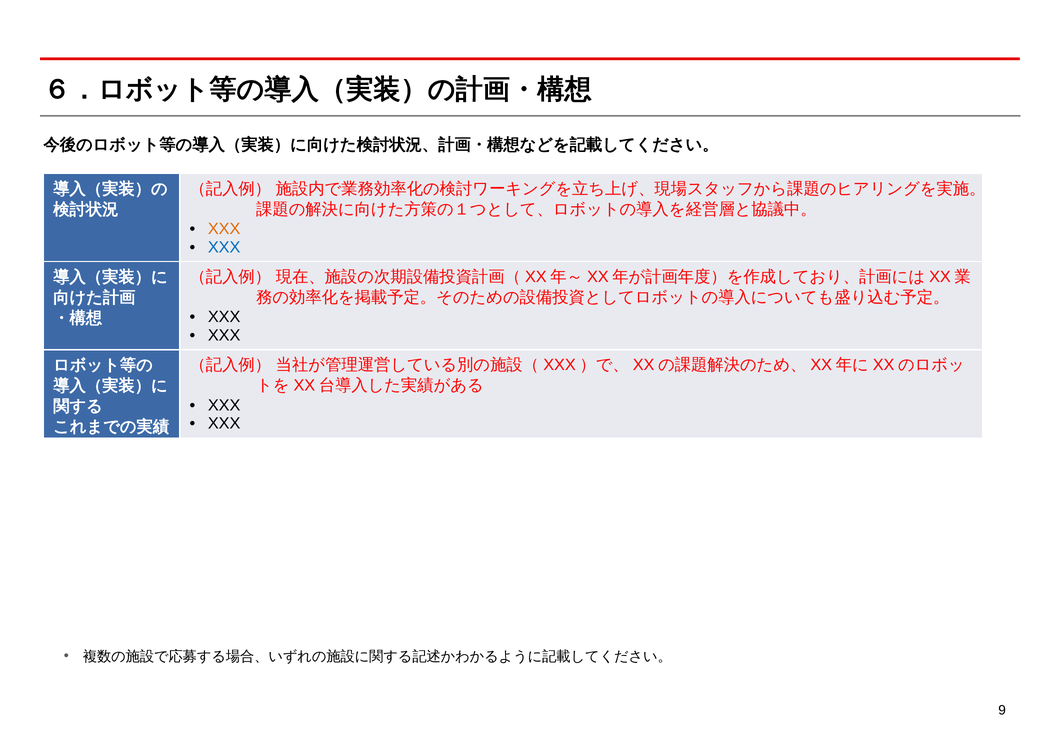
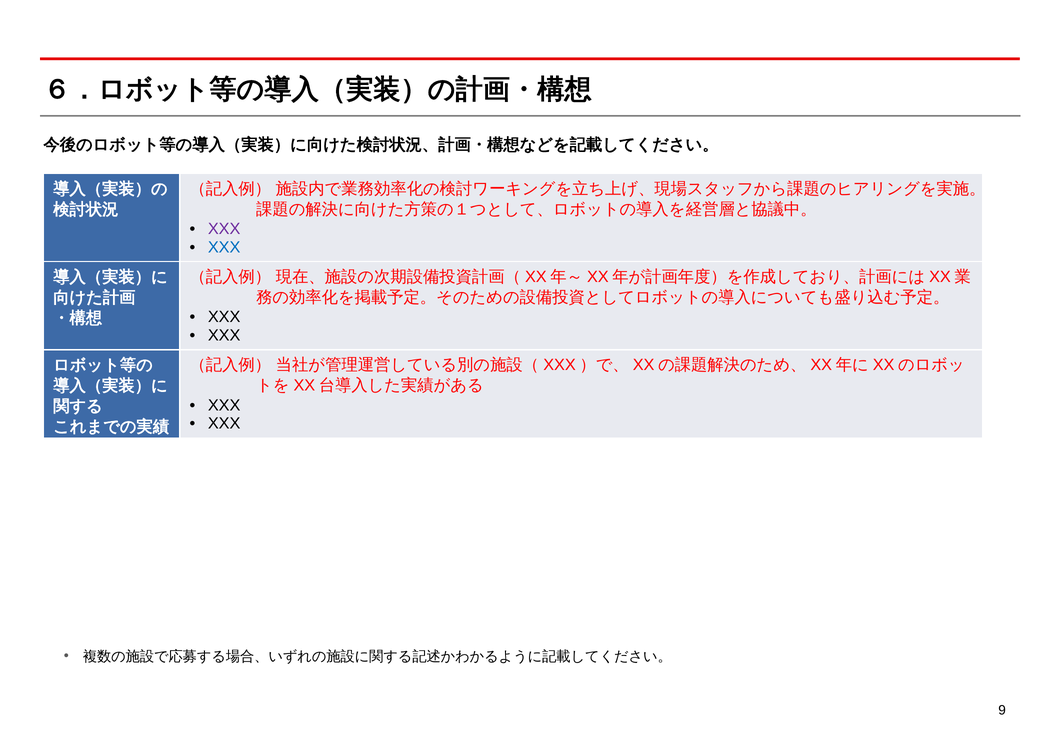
XXX colour: orange -> purple (224, 229)
